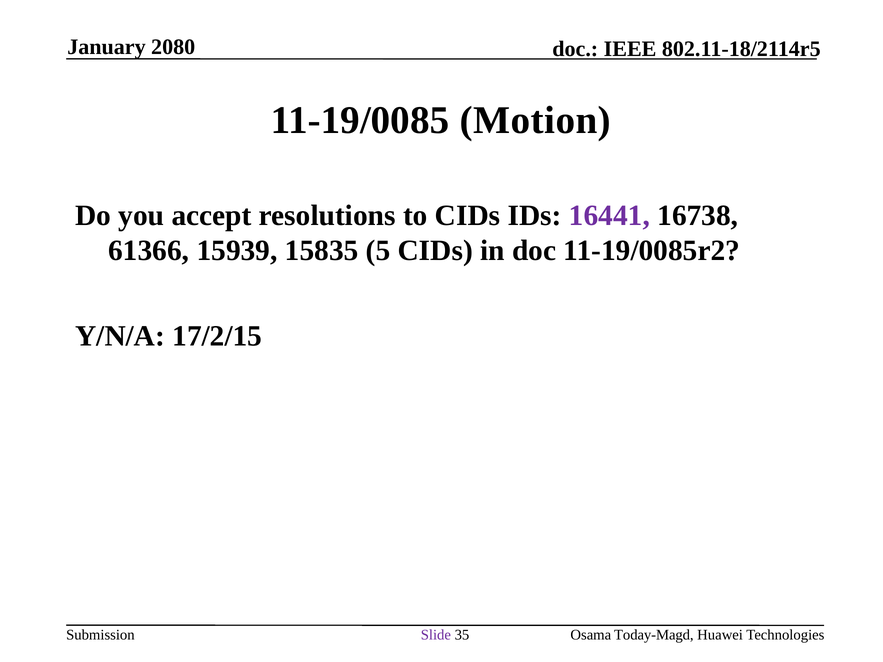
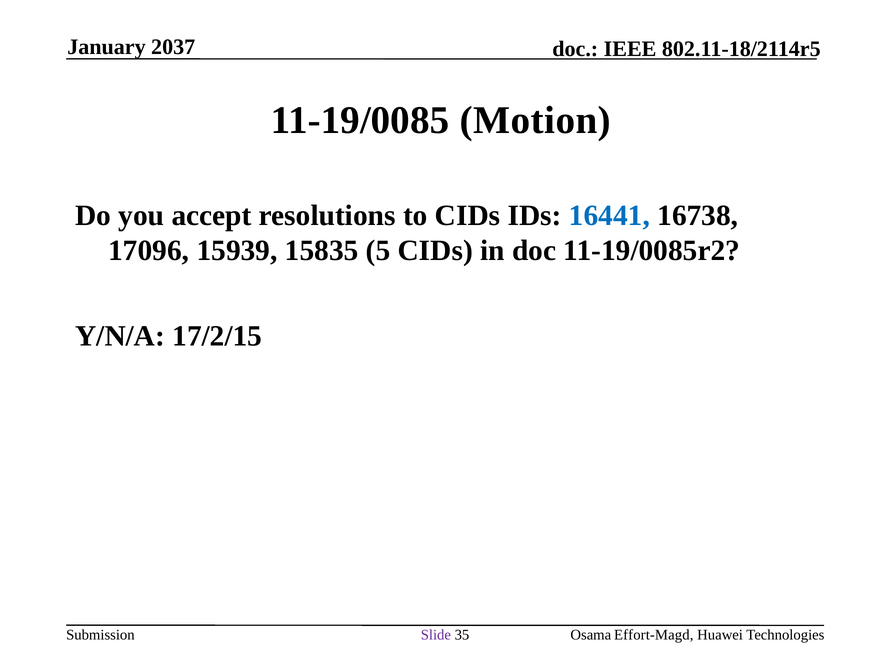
2080: 2080 -> 2037 (173, 47)
16441 colour: purple -> blue (609, 215)
61366: 61366 -> 17096 (149, 251)
Today-Magd: Today-Magd -> Effort-Magd (654, 635)
